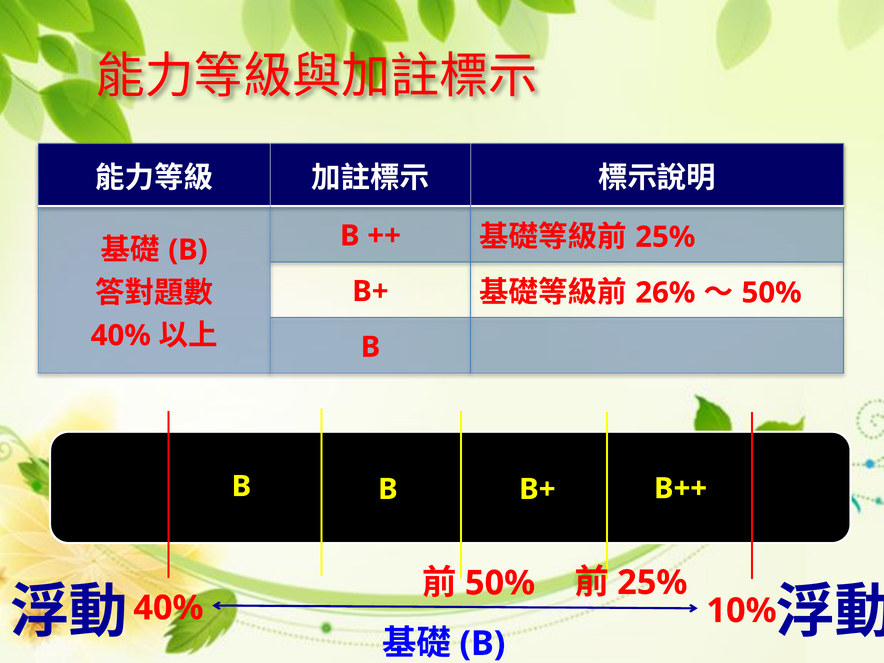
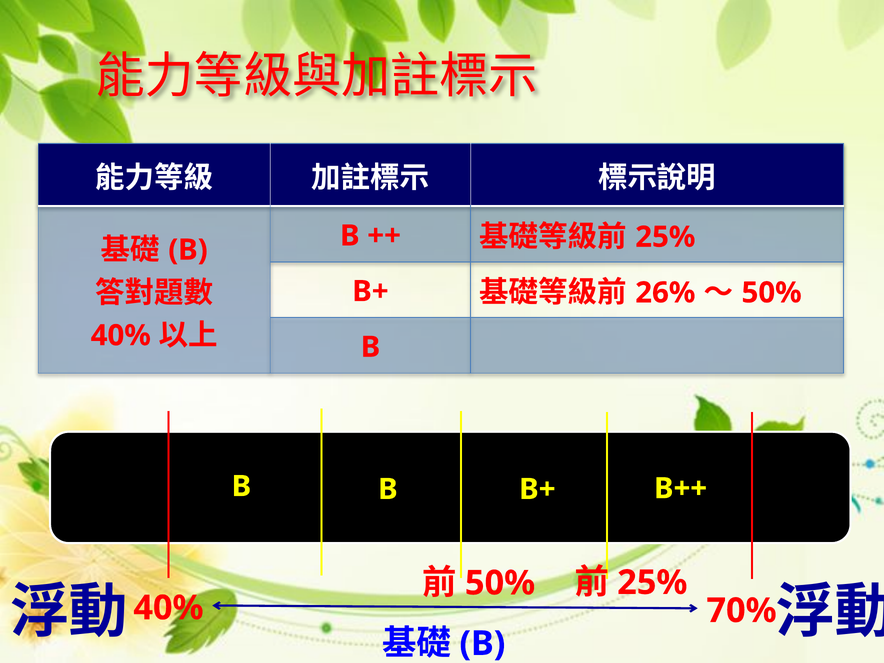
10%: 10% -> 70% (741, 611)
